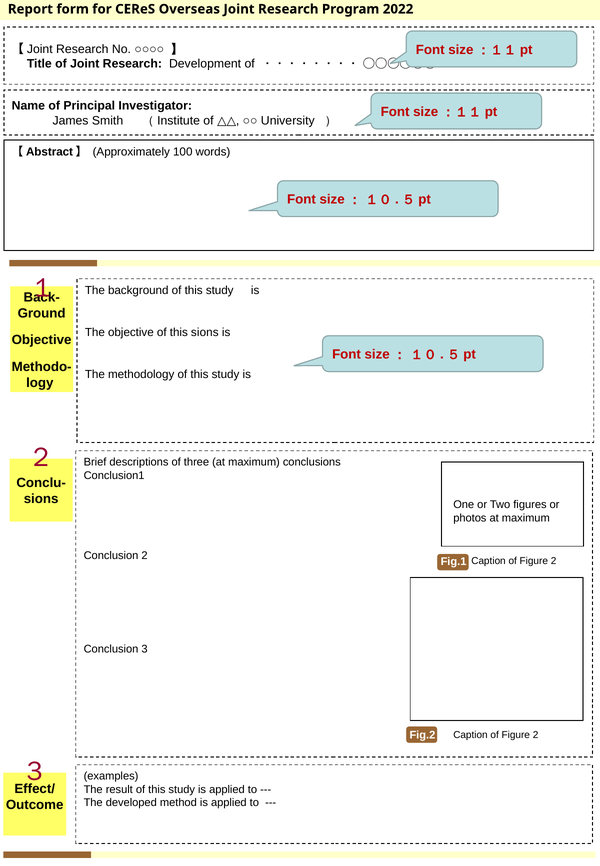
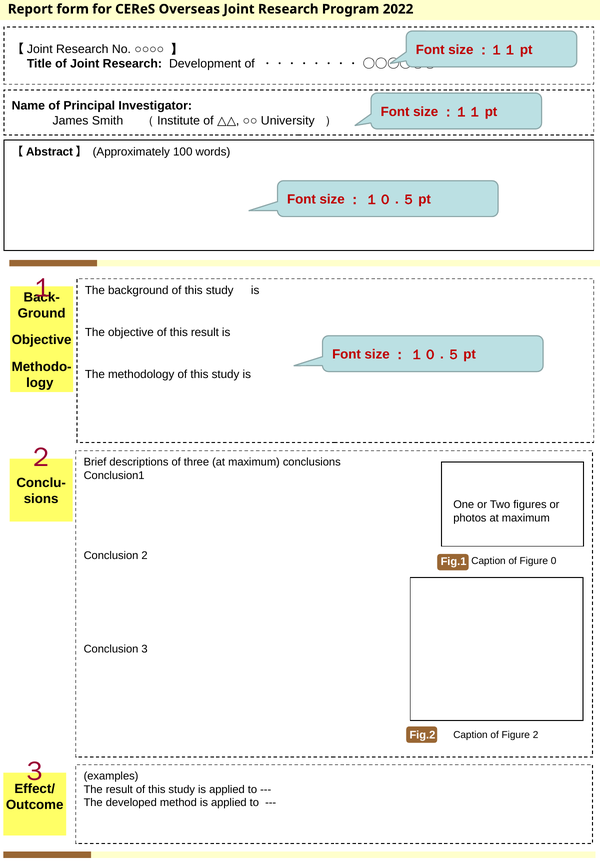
this sions: sions -> result (205, 333)
2: 2 -> 0 (554, 561)
